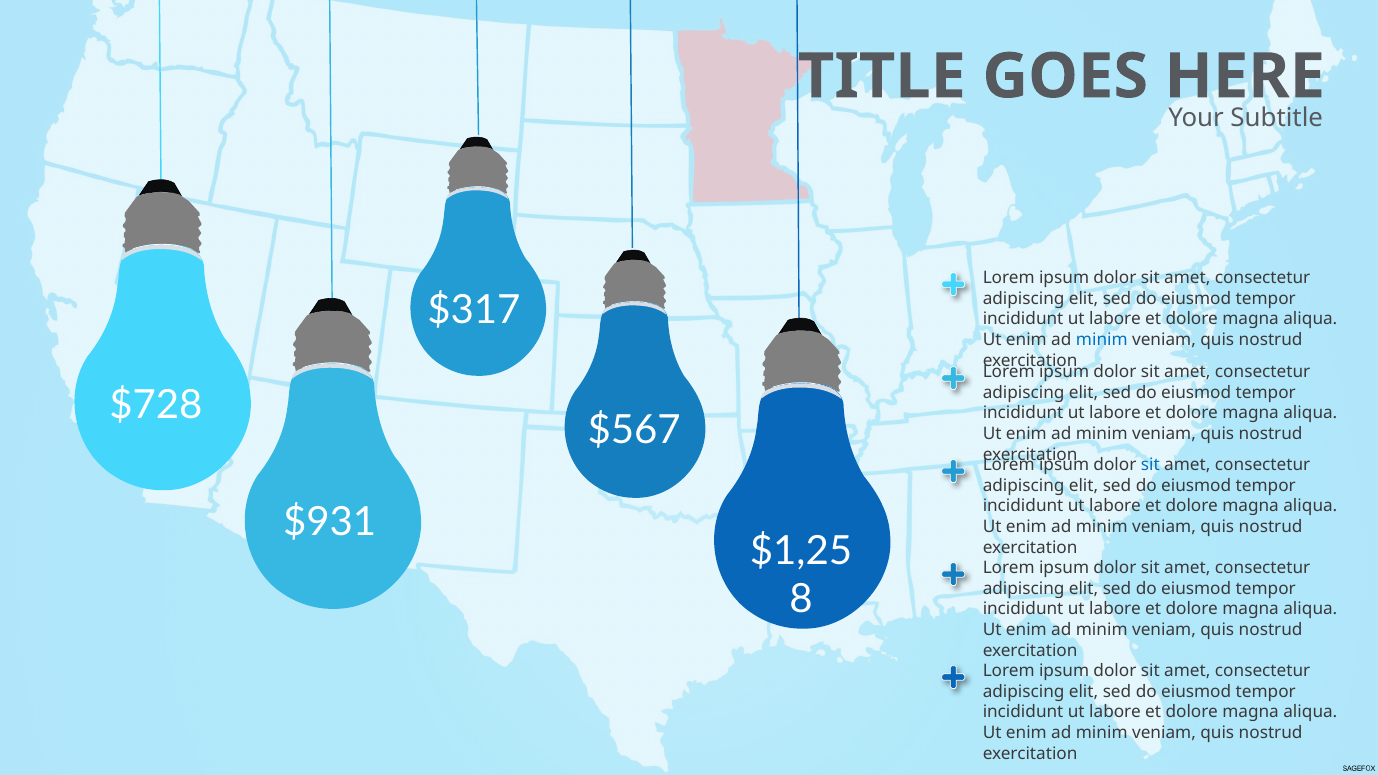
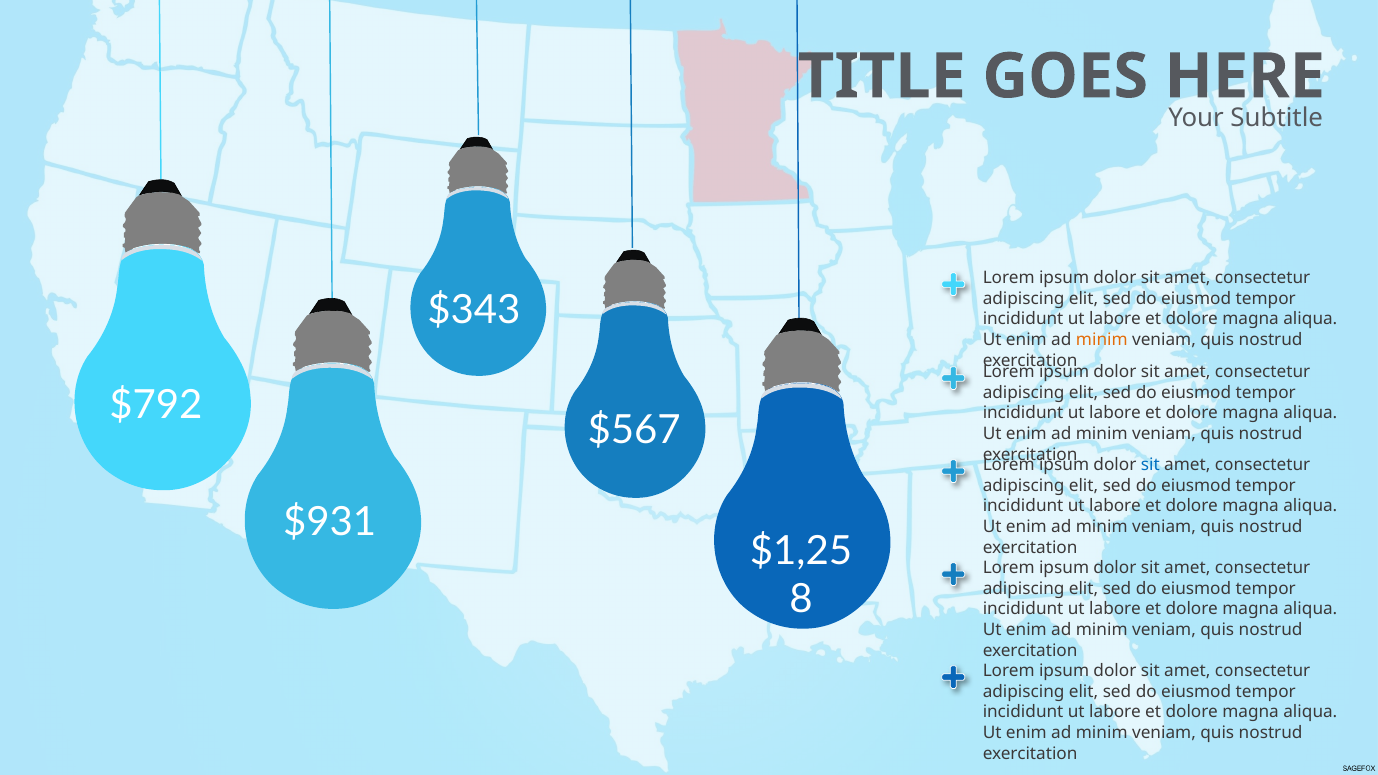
$317: $317 -> $343 (474, 310)
minim colour: blue -> orange (1102, 340)
$728: $728 -> $792 (156, 405)
